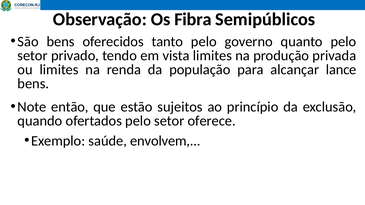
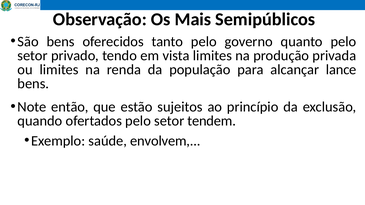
Fibra: Fibra -> Mais (193, 19)
oferece: oferece -> tendem (212, 121)
